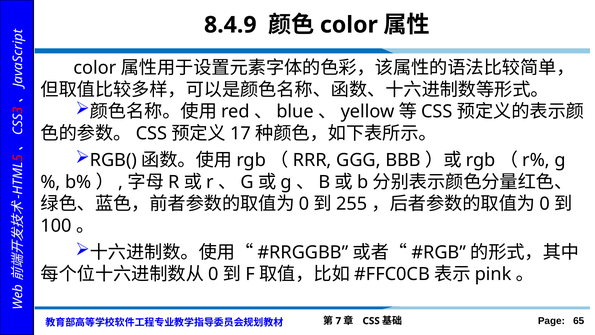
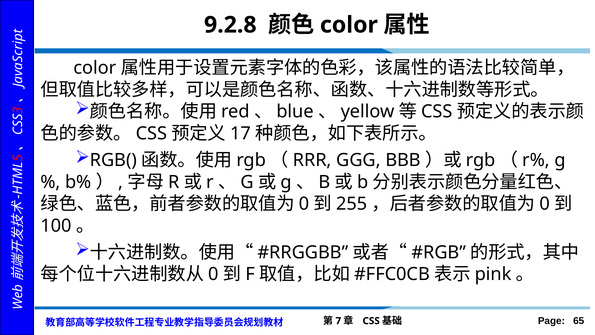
8.4.9: 8.4.9 -> 9.2.8 (230, 25)
